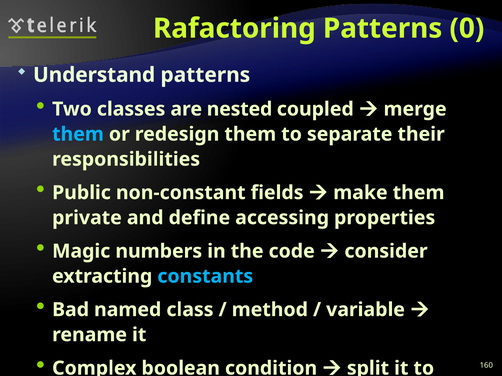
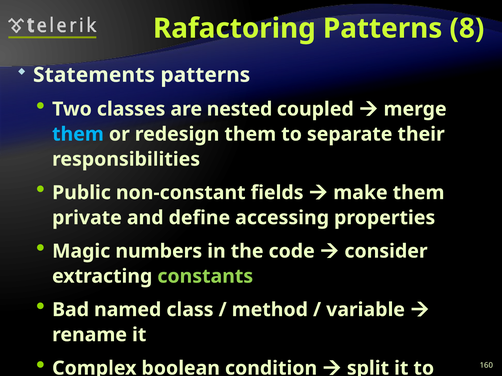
0: 0 -> 8 (467, 28)
Understand: Understand -> Statements (94, 75)
constants colour: light blue -> light green (205, 277)
